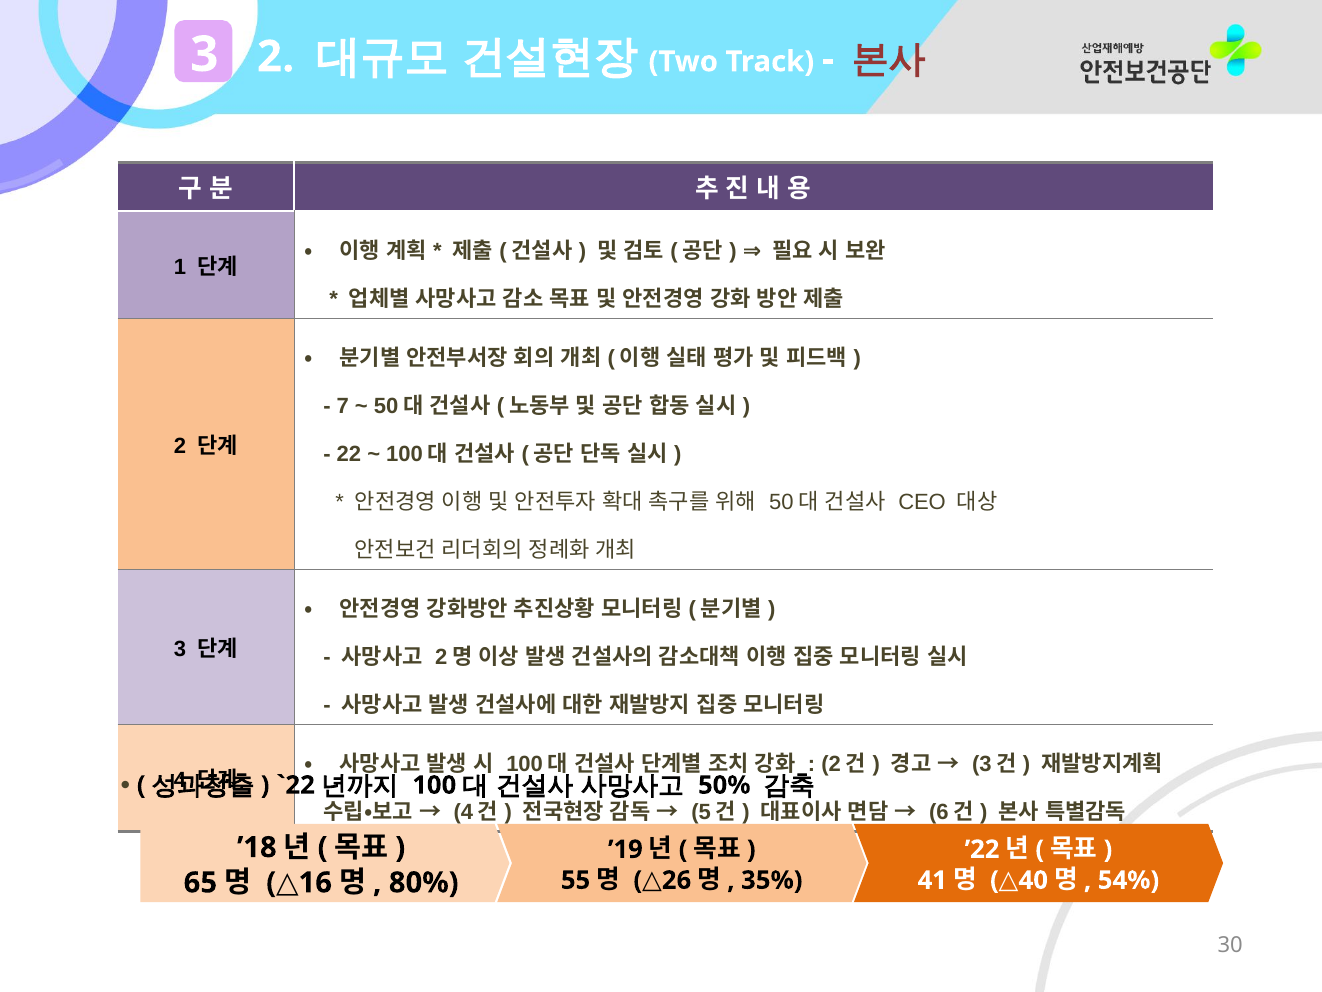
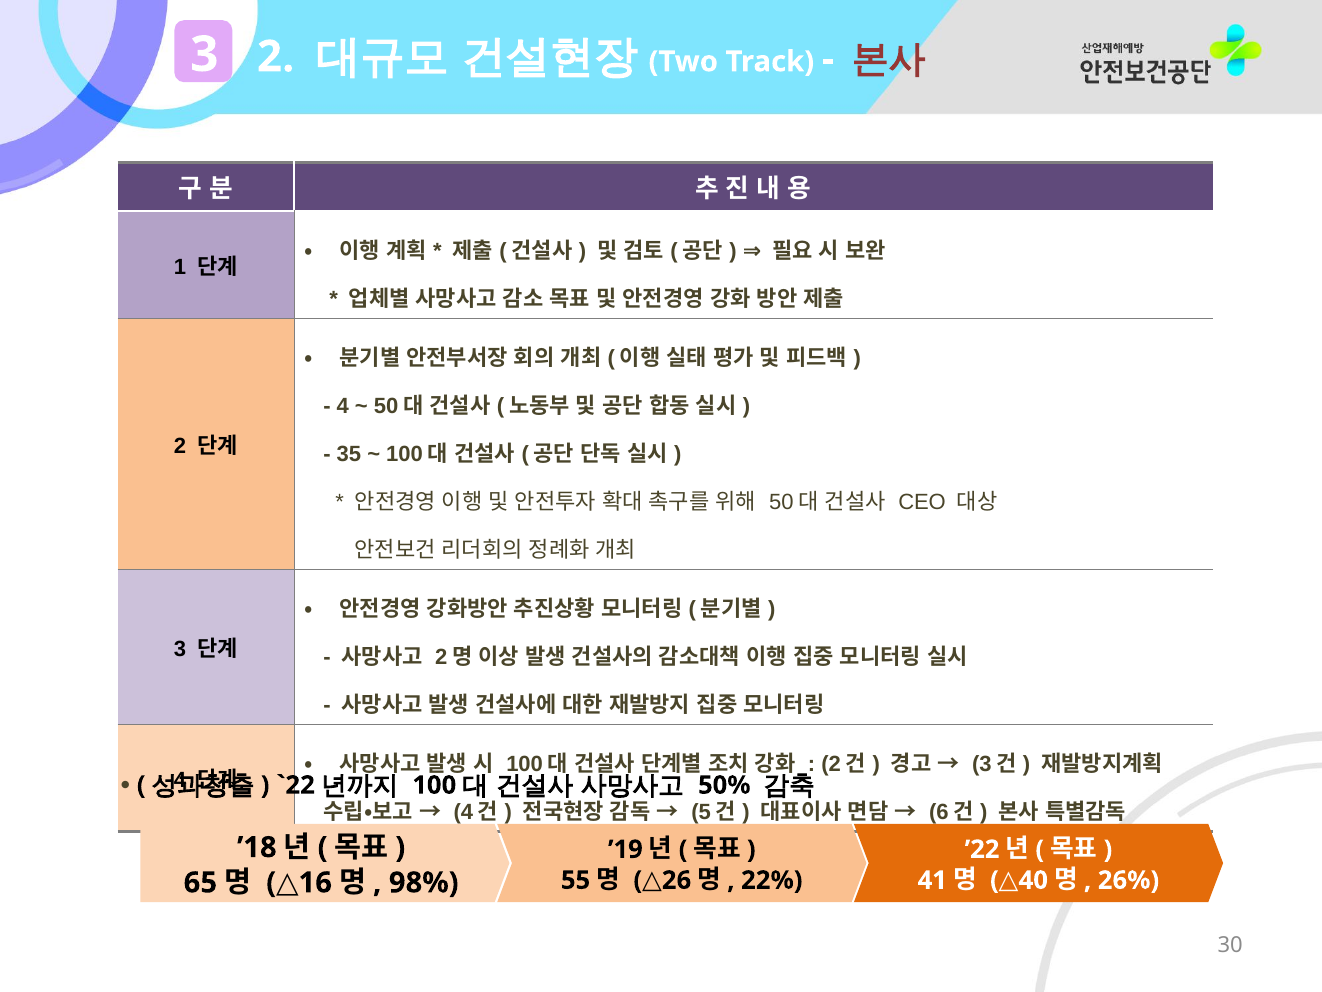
7: 7 -> 4 (343, 406)
22: 22 -> 35 (349, 454)
35%: 35% -> 22% (772, 880)
54%: 54% -> 26% (1129, 880)
80%: 80% -> 98% (424, 882)
